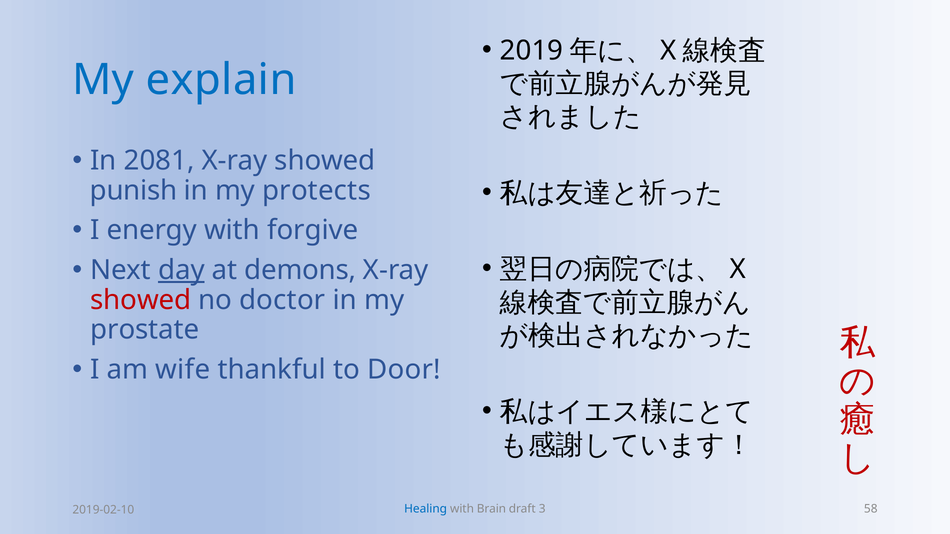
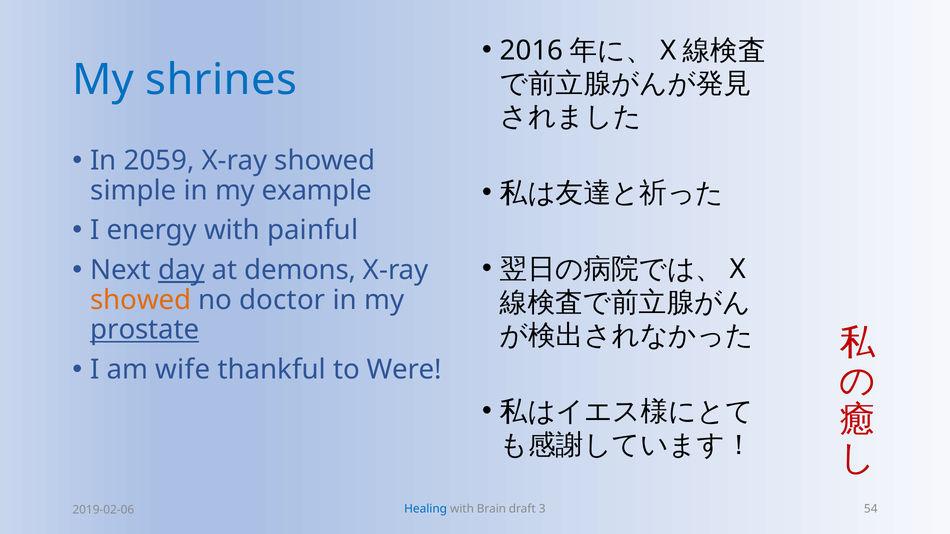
2019: 2019 -> 2016 (532, 51)
explain: explain -> shrines (221, 80)
2081: 2081 -> 2059 (159, 161)
punish: punish -> simple (133, 191)
protects: protects -> example (317, 191)
forgive: forgive -> painful (313, 230)
showed colour: red -> orange (141, 300)
prostate underline: none -> present (145, 330)
Door: Door -> Were (404, 370)
58: 58 -> 54 (871, 509)
2019-02-10: 2019-02-10 -> 2019-02-06 (103, 510)
